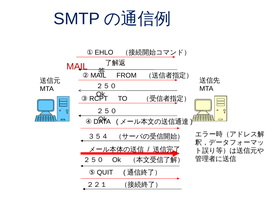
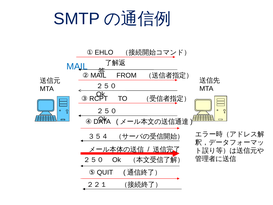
MAIL colour: red -> blue (77, 66)
